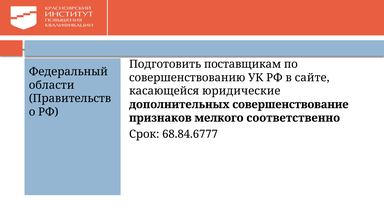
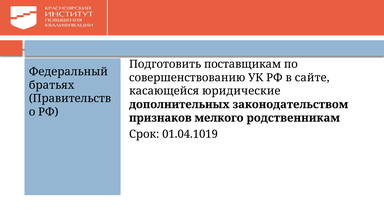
области: области -> братьях (52, 85)
совершенствование: совершенствование -> законодательством (290, 104)
соответственно: соответственно -> родственникам (293, 118)
68.84.6777: 68.84.6777 -> 01.04.1019 (190, 134)
